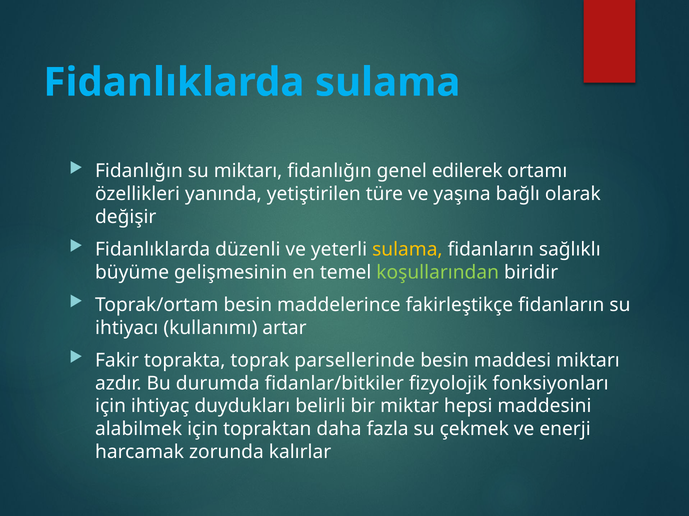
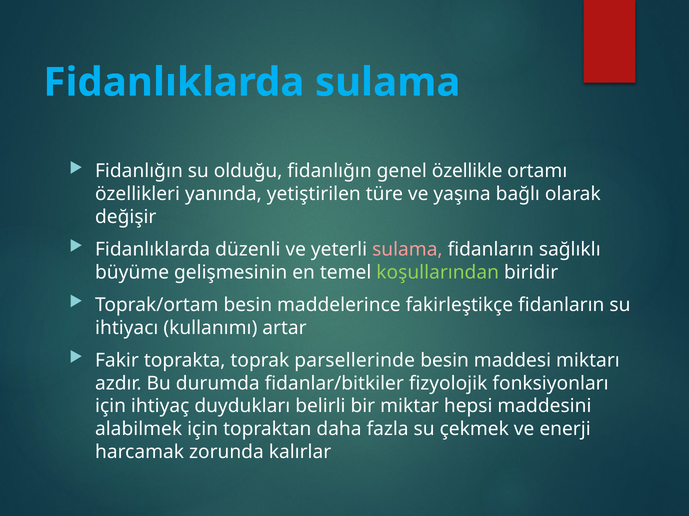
su miktarı: miktarı -> olduğu (248, 171)
edilerek: edilerek -> özellikle (467, 171)
sulama colour: yellow -> pink (407, 250)
